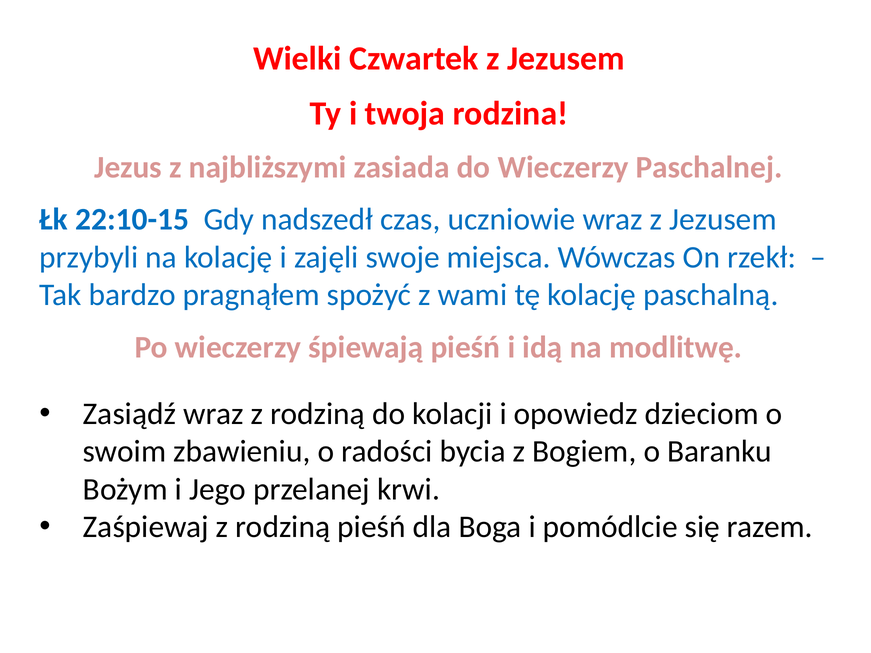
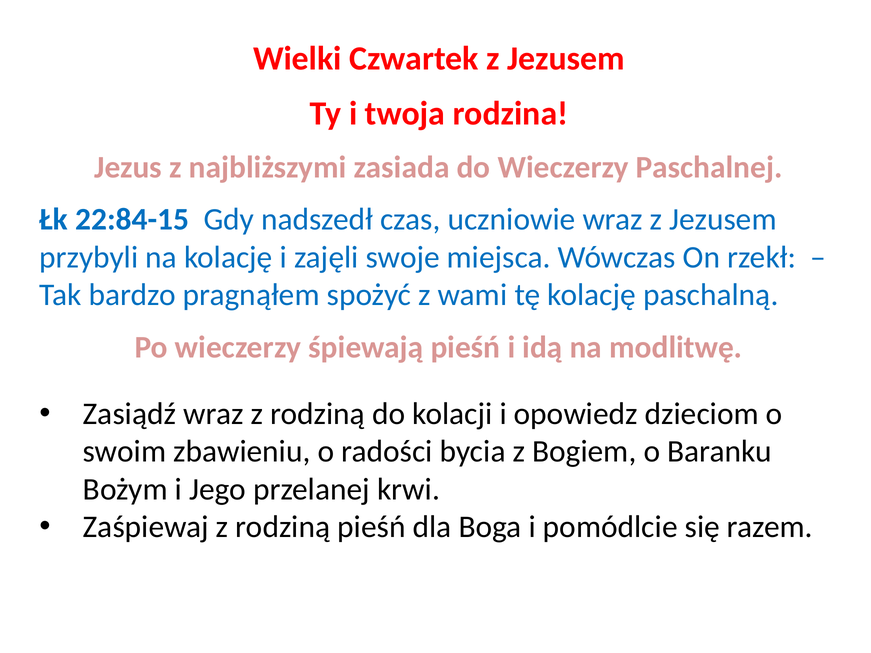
22:10-15: 22:10-15 -> 22:84-15 (132, 220)
